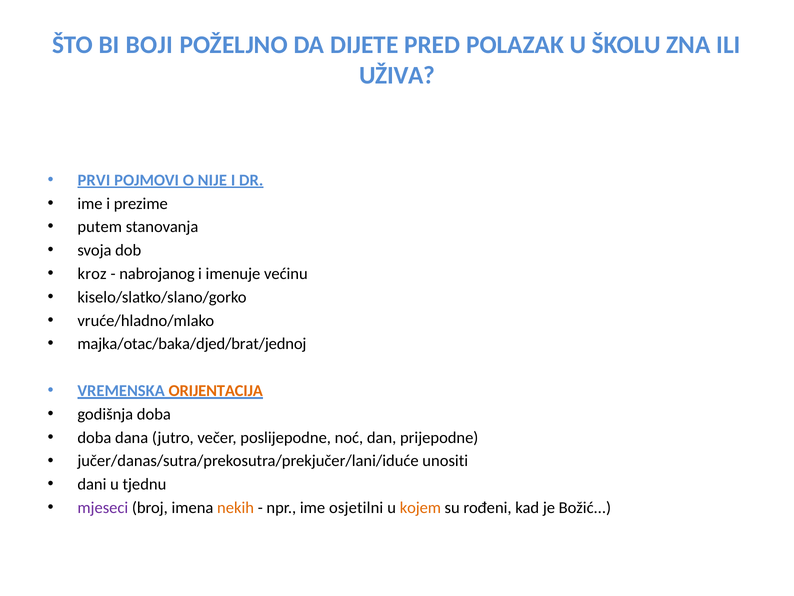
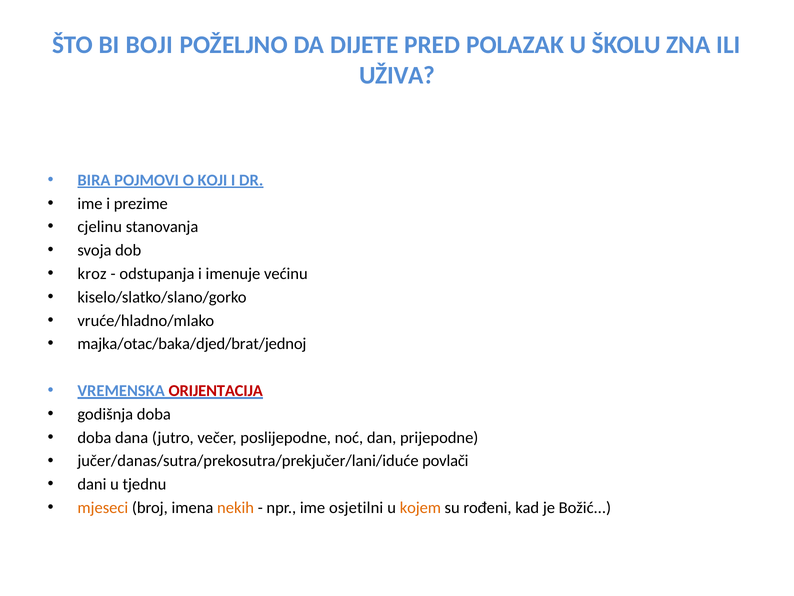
PRVI: PRVI -> BIRA (94, 180)
NIJE: NIJE -> KOJI (212, 180)
putem: putem -> cjelinu (100, 227)
nabrojanog: nabrojanog -> odstupanja (157, 274)
ORIJENTACIJA colour: orange -> red (216, 390)
unositi: unositi -> povlači (445, 461)
mjeseci colour: purple -> orange (103, 507)
